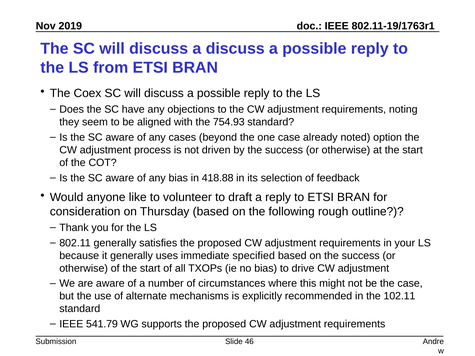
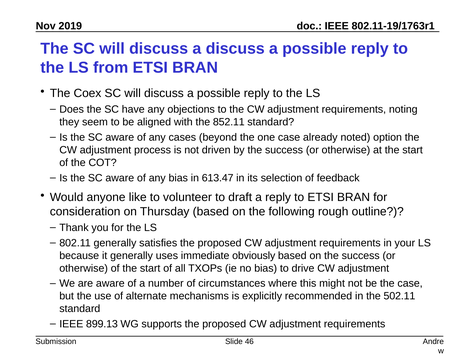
754.93: 754.93 -> 852.11 (229, 122)
418.88: 418.88 -> 613.47 (218, 178)
specified: specified -> obviously (254, 256)
102.11: 102.11 -> 502.11 (399, 296)
541.79: 541.79 -> 899.13 (102, 324)
